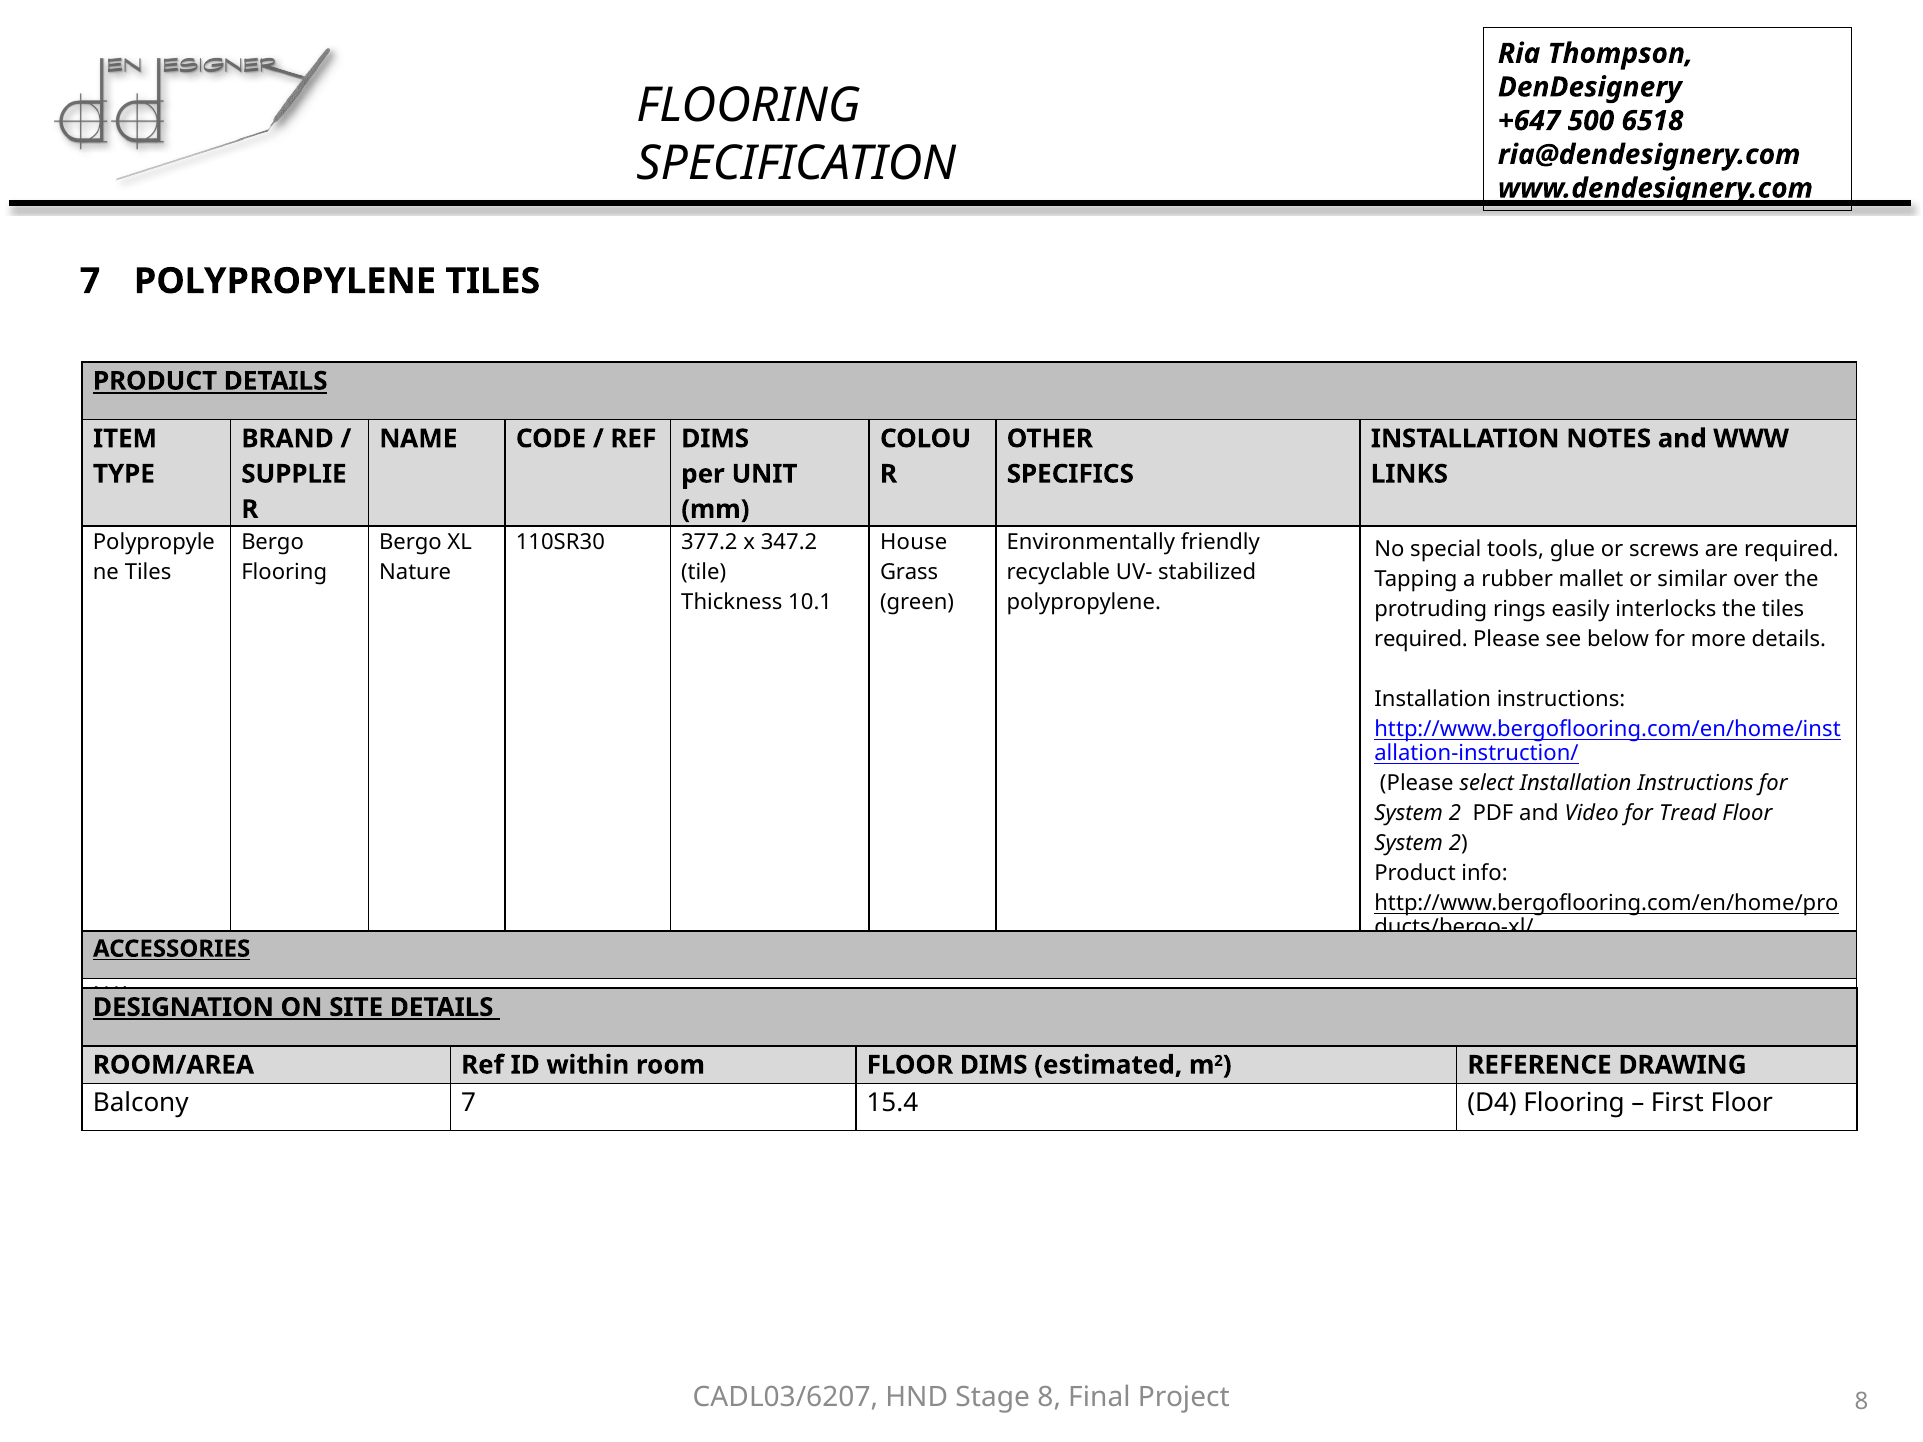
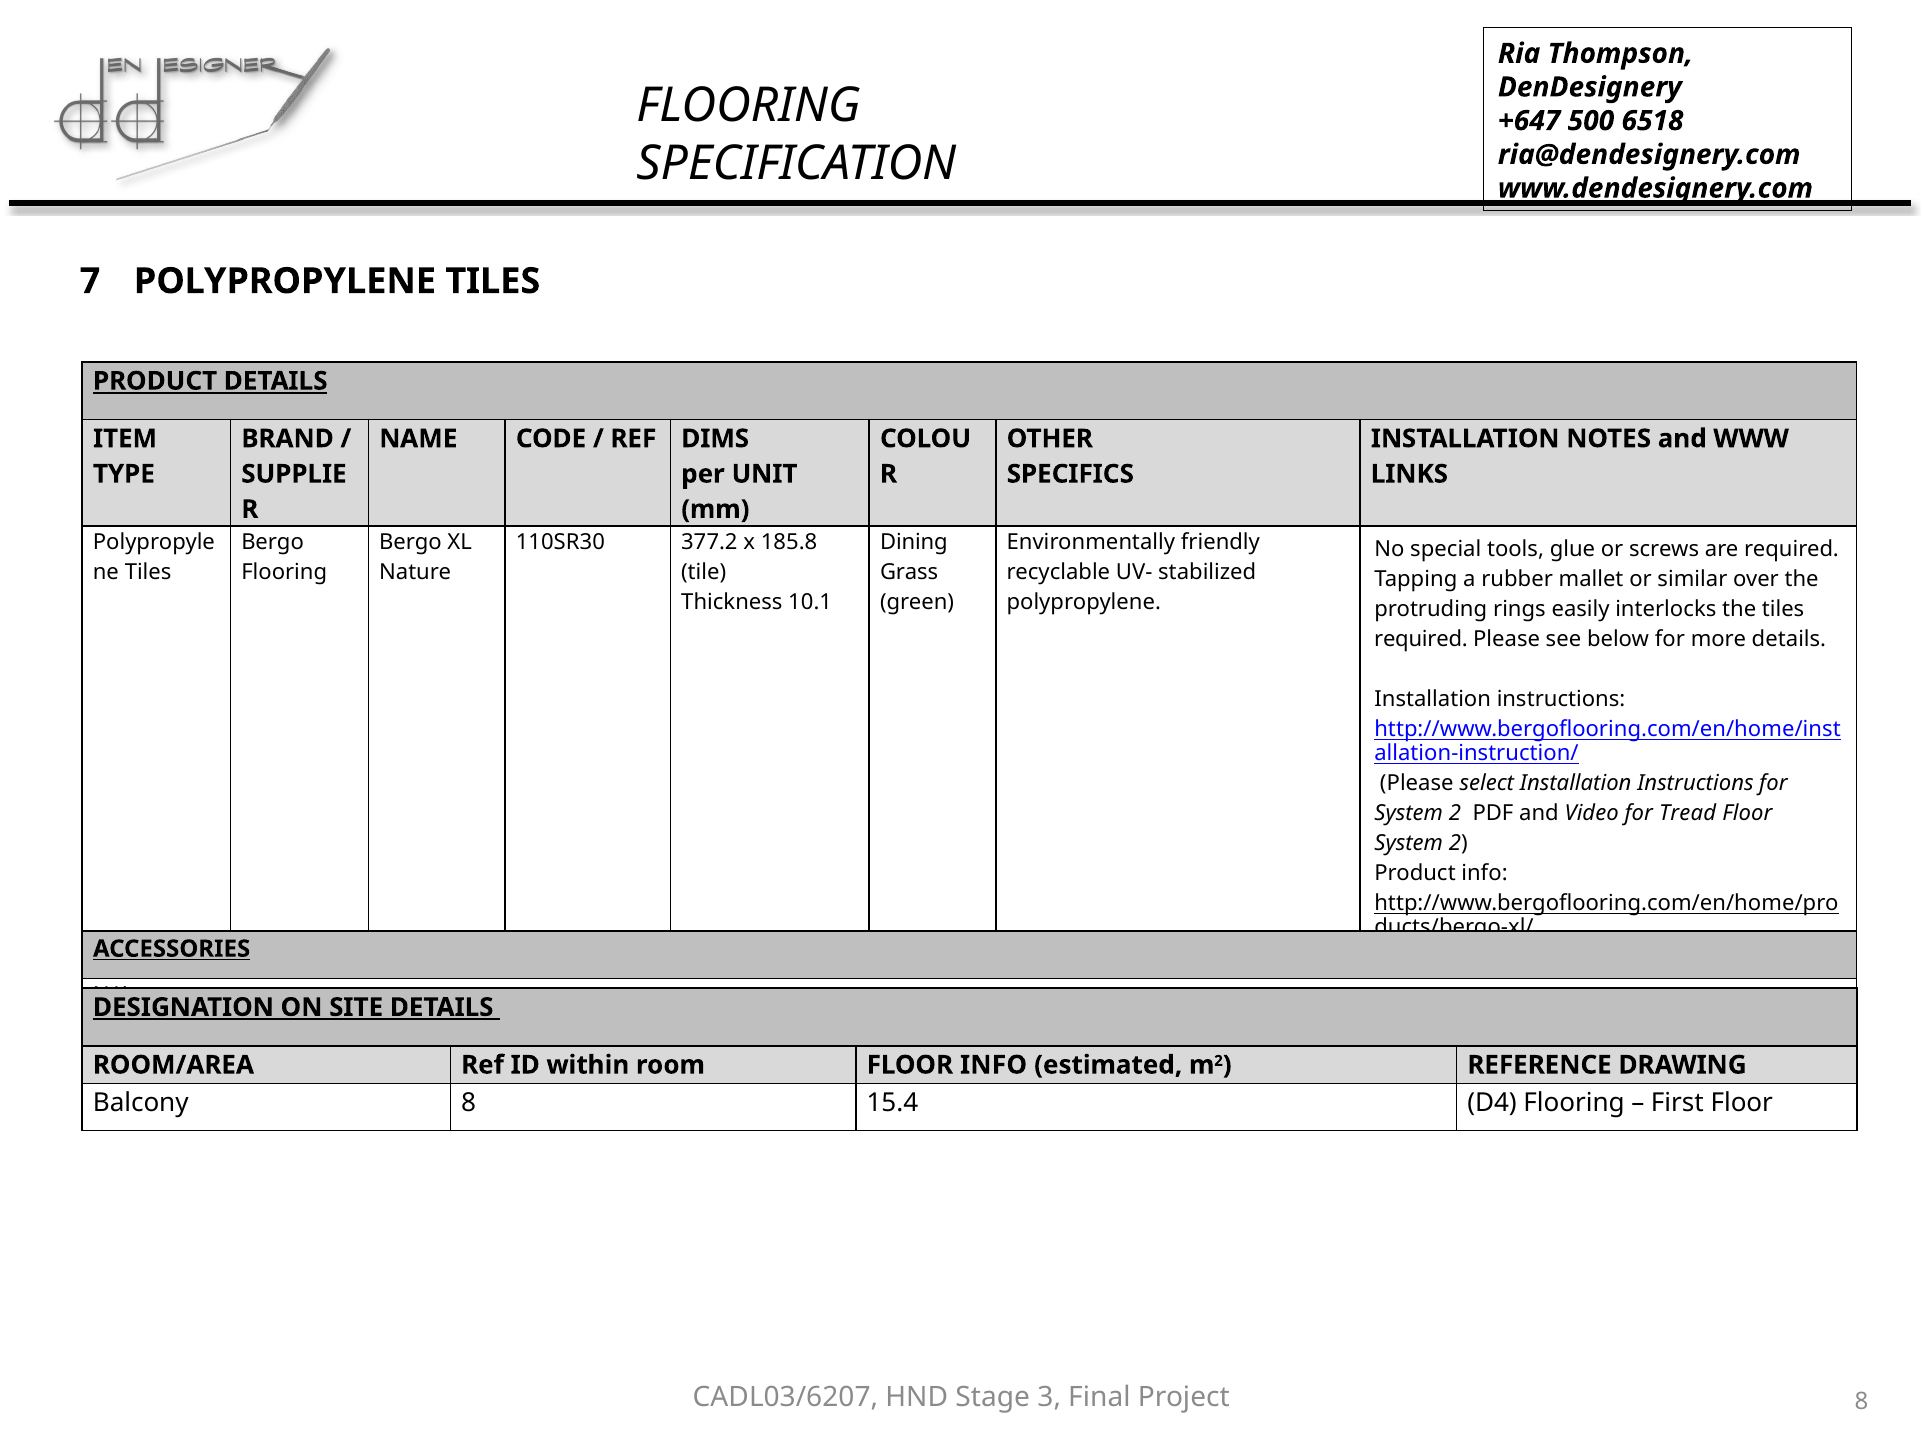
347.2: 347.2 -> 185.8 (789, 542)
House: House -> Dining (914, 542)
FLOOR DIMS: DIMS -> INFO (994, 1065)
Balcony 7: 7 -> 8 (469, 1103)
Stage 8: 8 -> 3 (1049, 1398)
